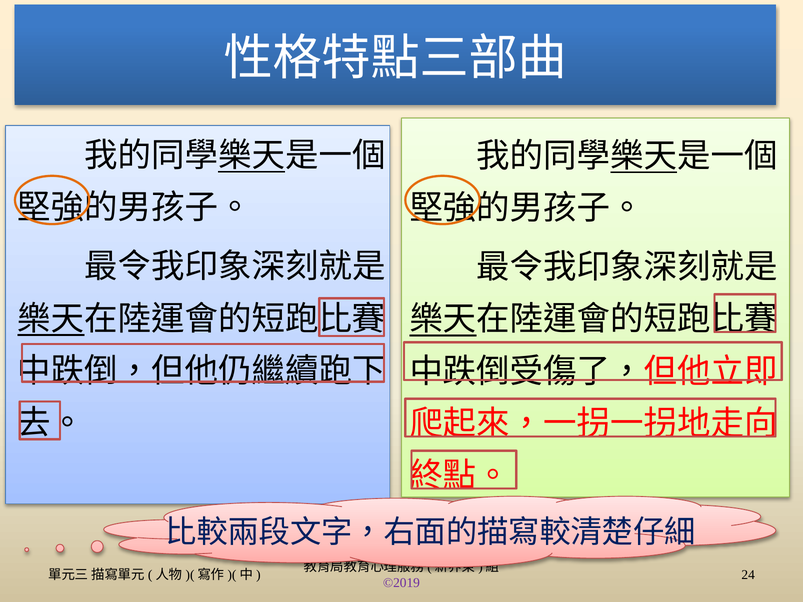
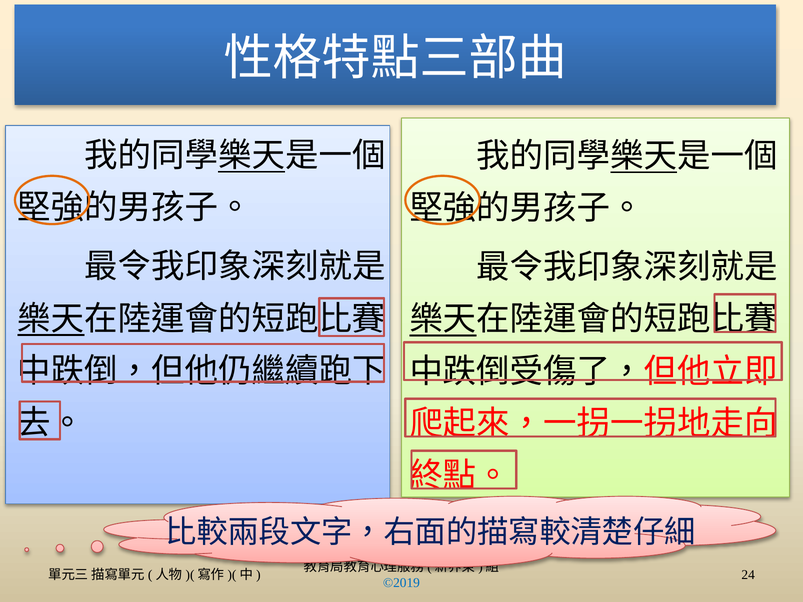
©2019 colour: purple -> blue (401, 583)
